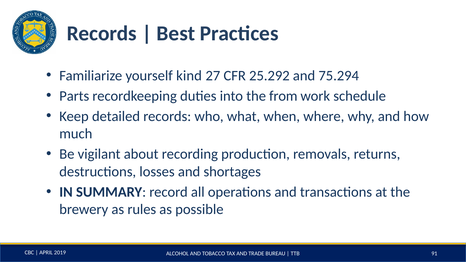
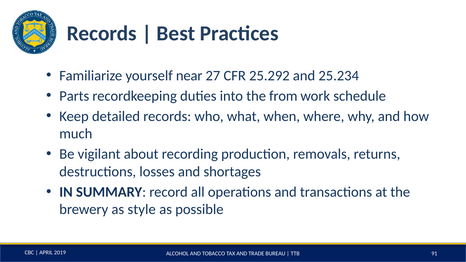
kind: kind -> near (189, 76)
75.294: 75.294 -> 25.234 (339, 76)
rules: rules -> style (142, 210)
